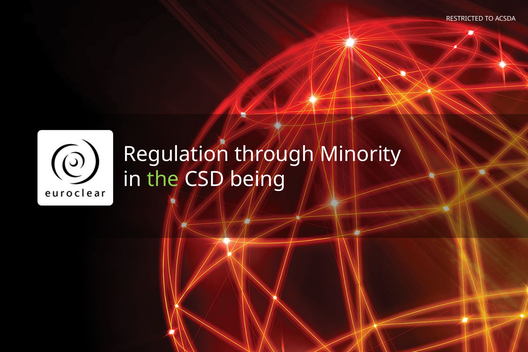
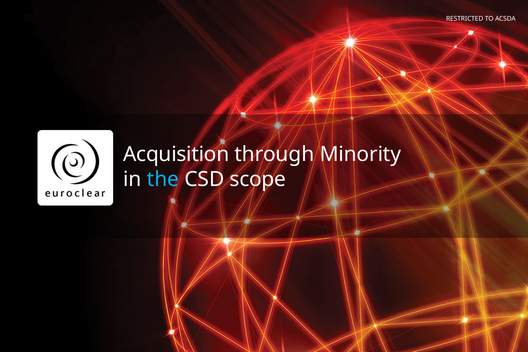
Regulation: Regulation -> Acquisition (176, 154)
the colour: light green -> light blue (163, 179)
being: being -> scope (258, 179)
